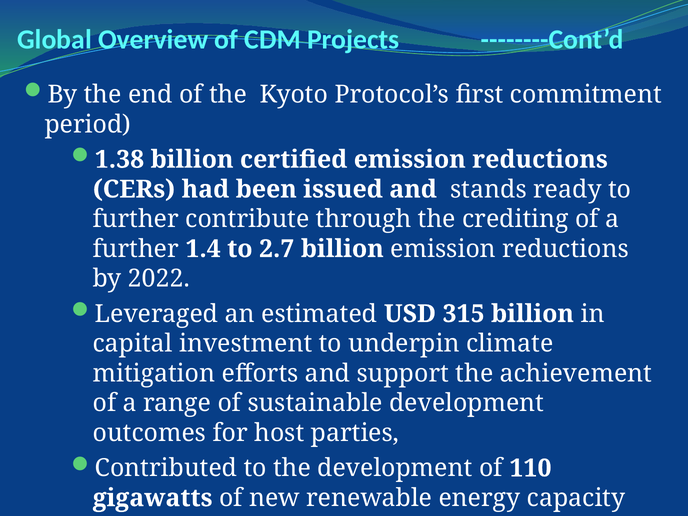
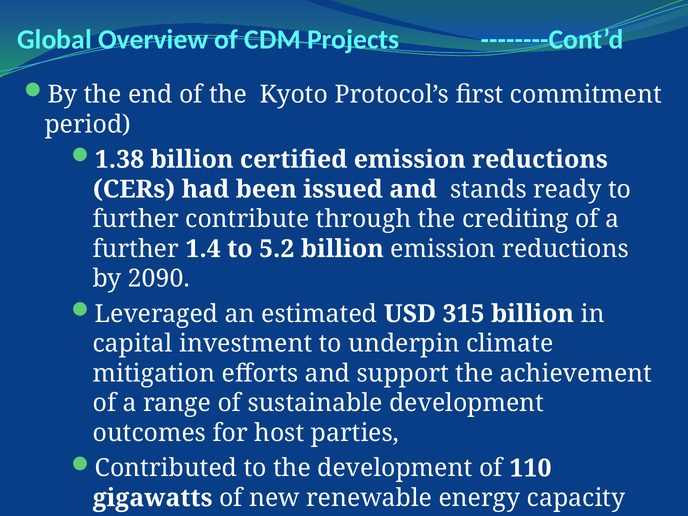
2.7: 2.7 -> 5.2 (277, 249)
2022: 2022 -> 2090 (159, 279)
